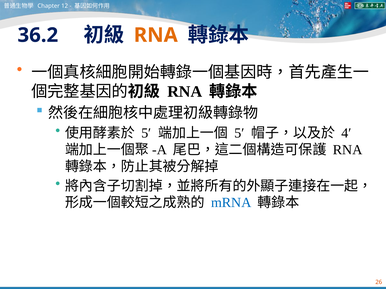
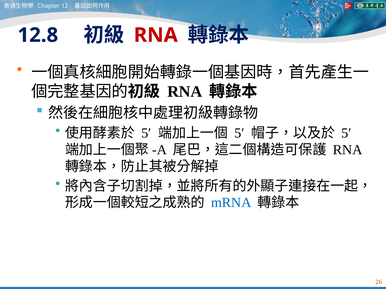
36.2: 36.2 -> 12.8 (38, 35)
RNA colour: orange -> red (156, 35)
4′: 4′ -> 5′ (346, 133)
